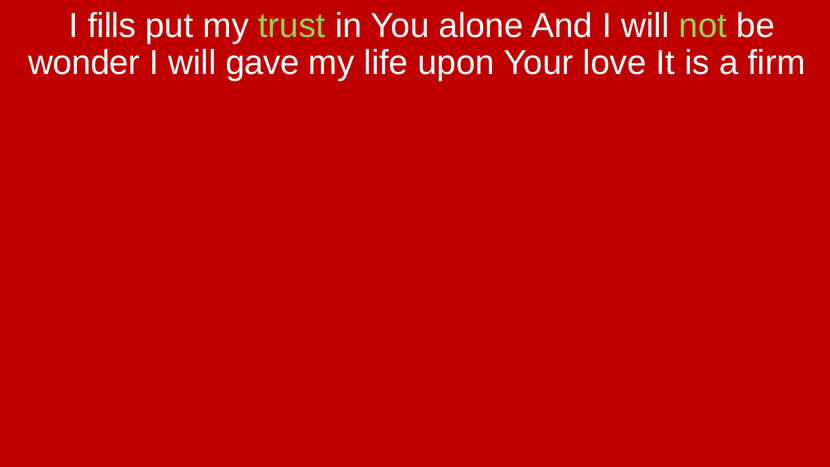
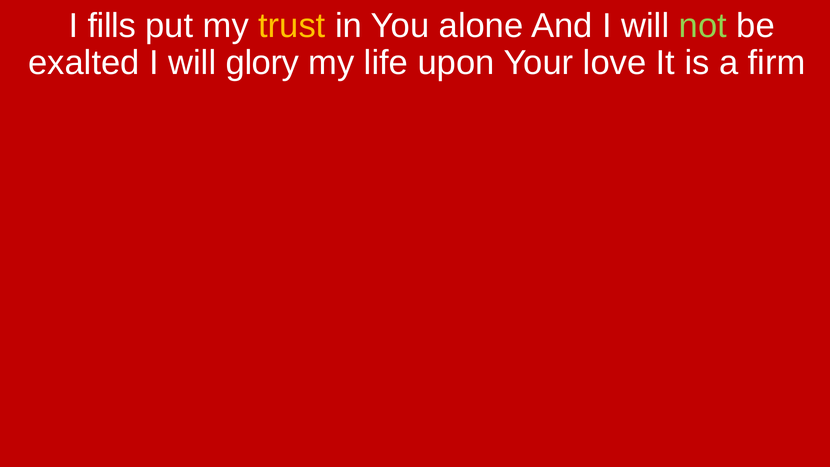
trust colour: light green -> yellow (292, 26)
wonder: wonder -> exalted (84, 63)
gave: gave -> glory (262, 63)
